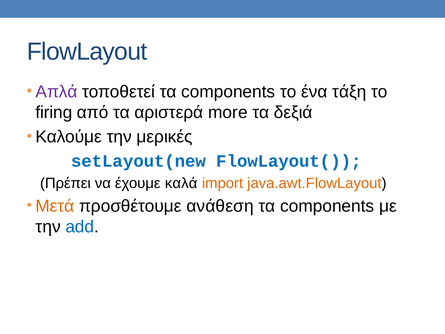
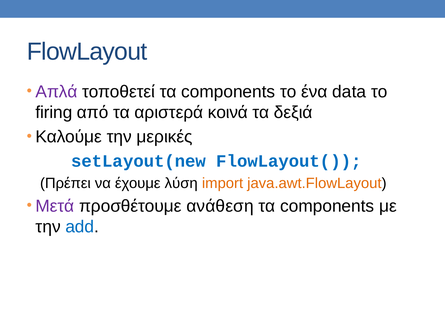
τάξη: τάξη -> data (349, 92)
more: more -> κοινά (228, 112)
καλά: καλά -> λύση (181, 183)
Μετά colour: orange -> purple (55, 206)
